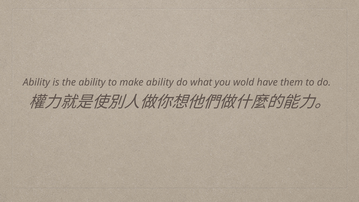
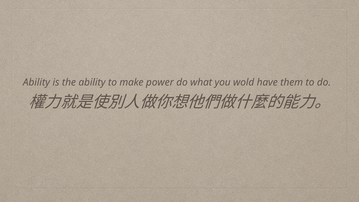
make ability: ability -> power (160, 82)
